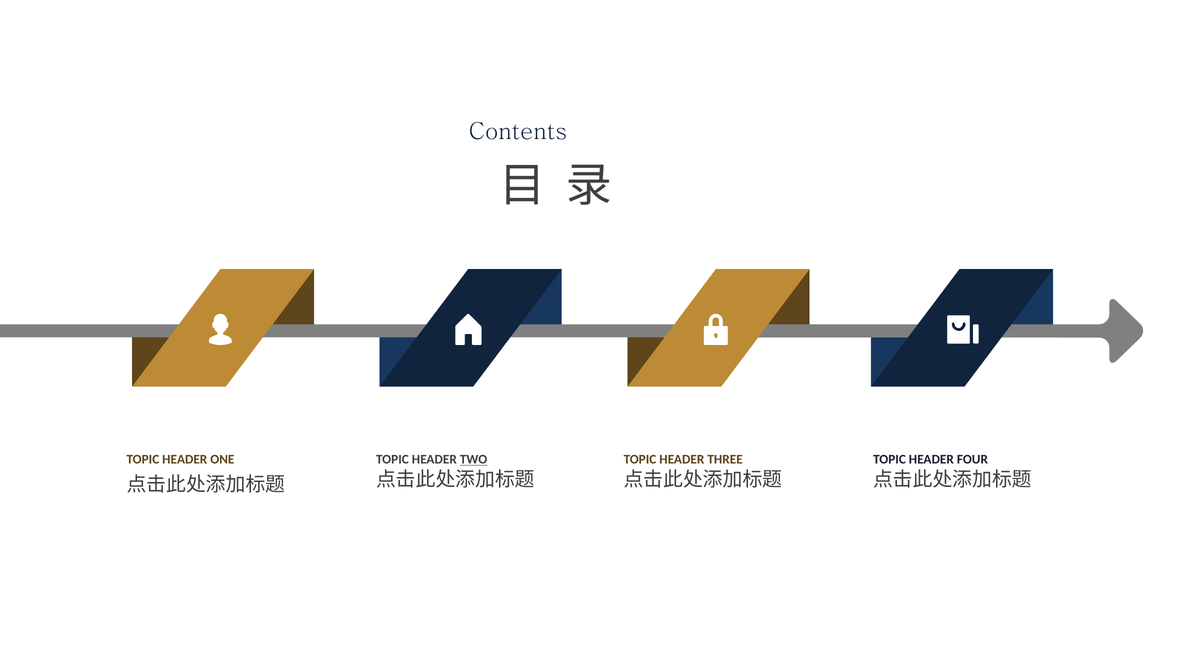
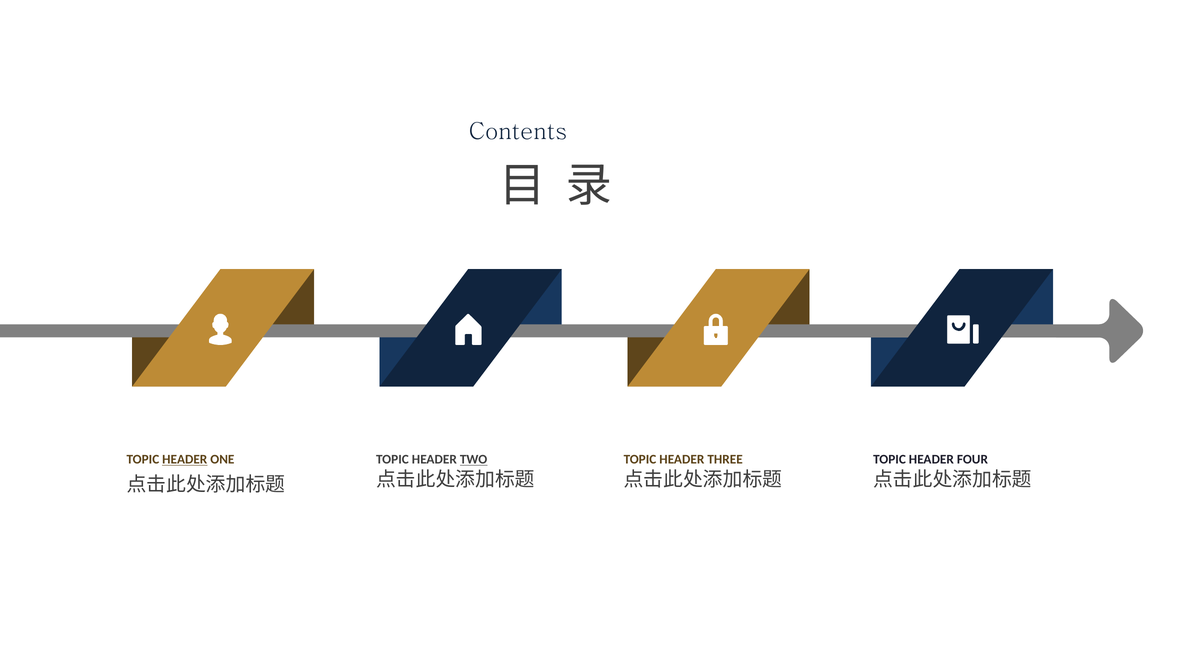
HEADER underline: none -> present (185, 460)
